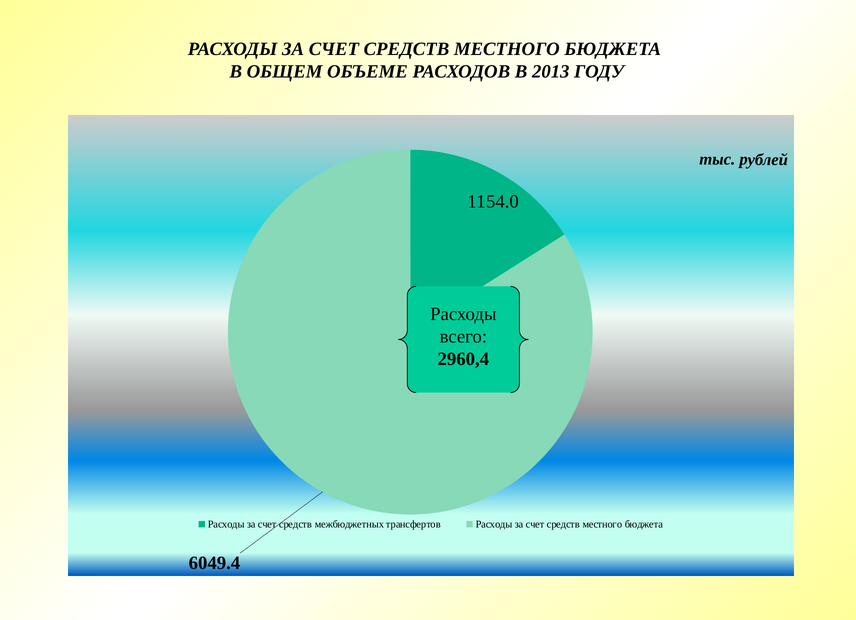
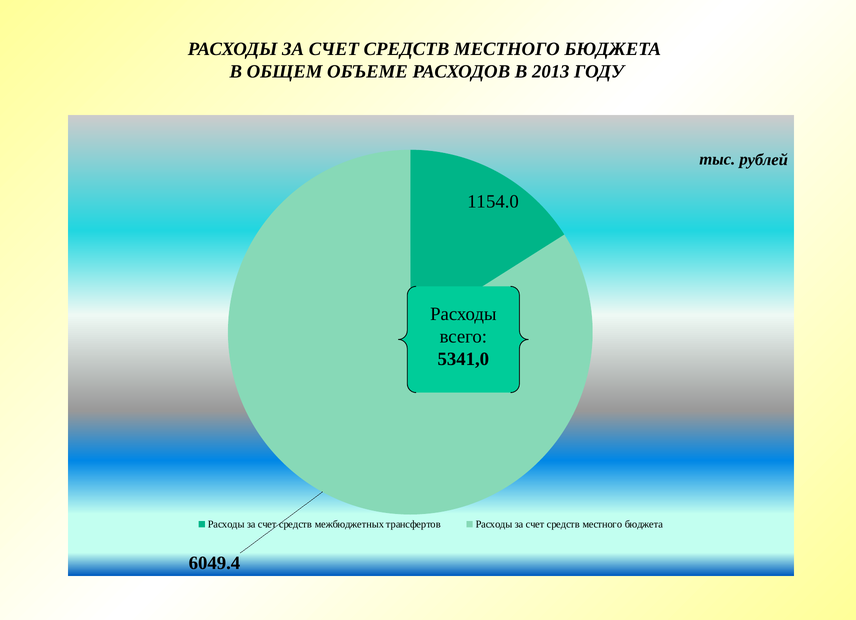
2960,4: 2960,4 -> 5341,0 (463, 359)
